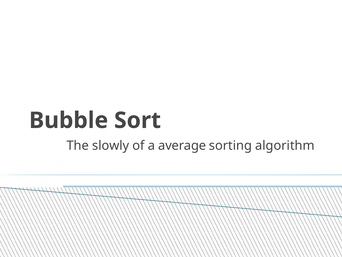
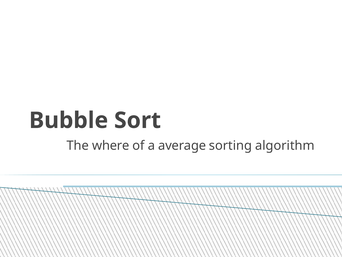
slowly: slowly -> where (111, 145)
